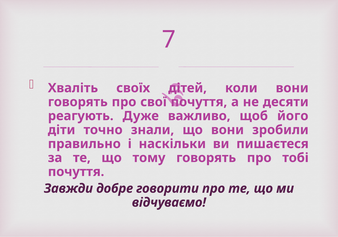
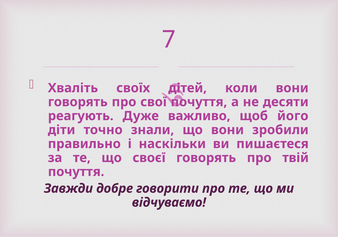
тому: тому -> своєї (149, 158)
тобі: тобі -> твій (296, 158)
